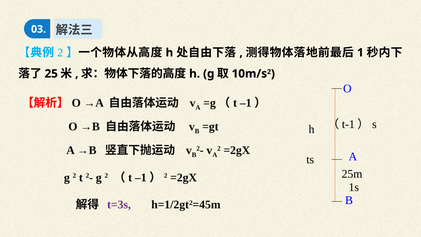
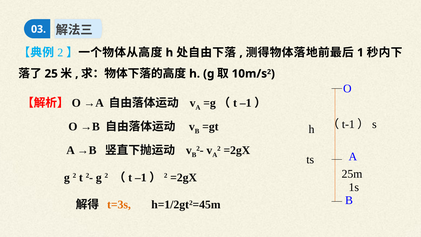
t=3s colour: purple -> orange (119, 204)
